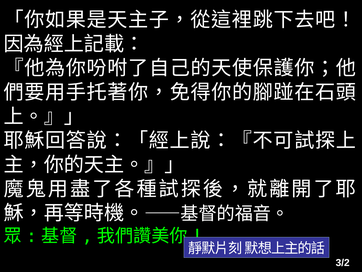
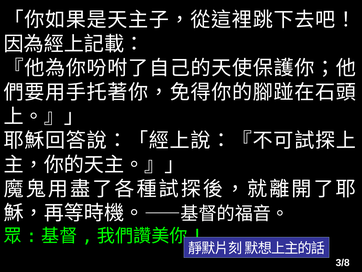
3/2: 3/2 -> 3/8 (343, 262)
